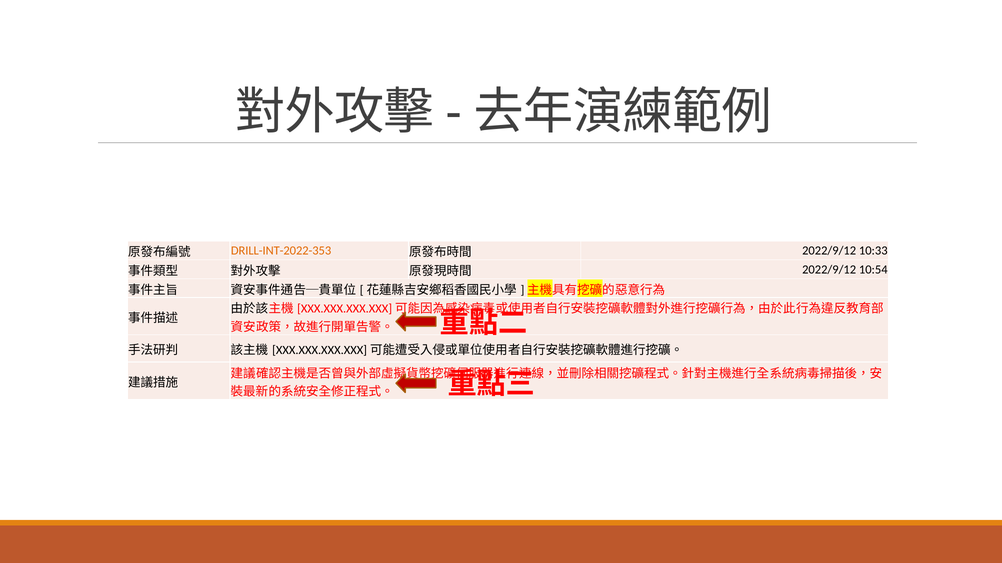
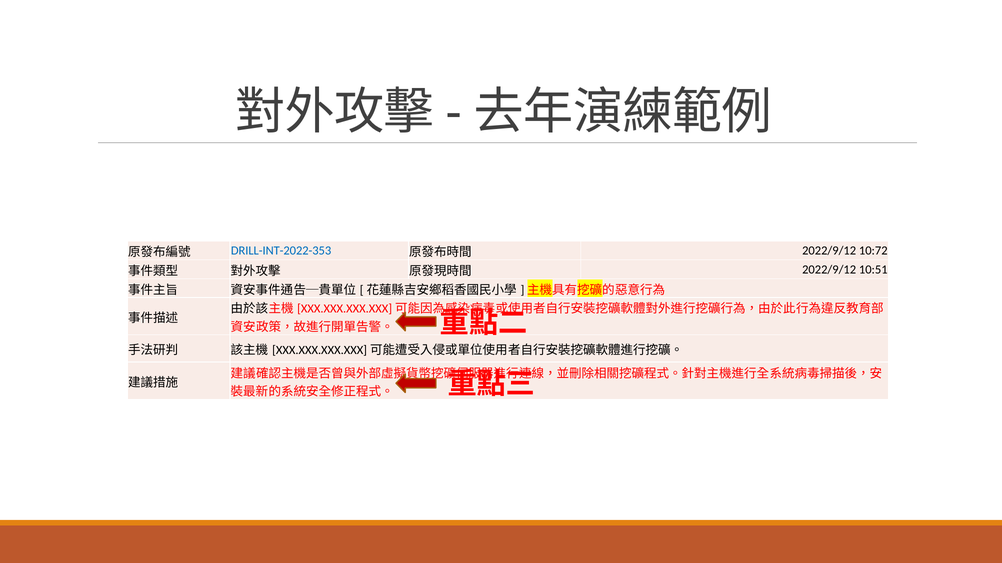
DRILL-INT-2022-353 colour: orange -> blue (281, 251)
10:33: 10:33 -> 10:72 (873, 251)
10:54: 10:54 -> 10:51 (873, 270)
